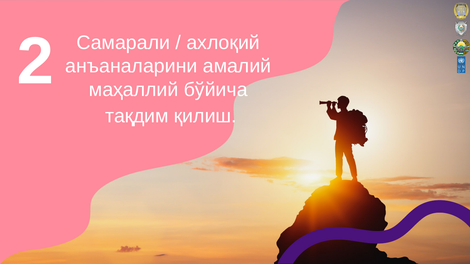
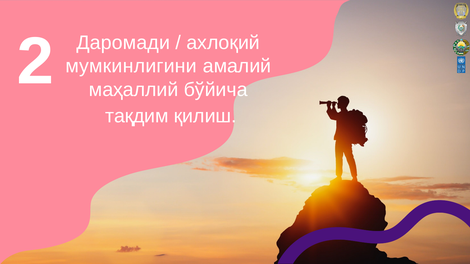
Самарали: Самарали -> Даромади (123, 43)
анъаналарини: анъаналарини -> мумкинлигини (131, 66)
